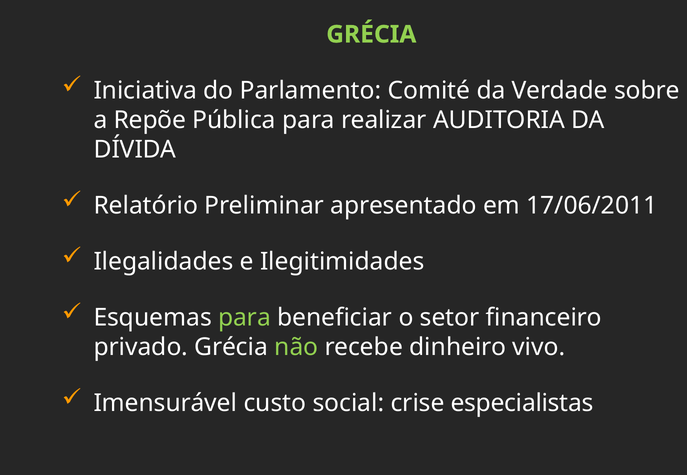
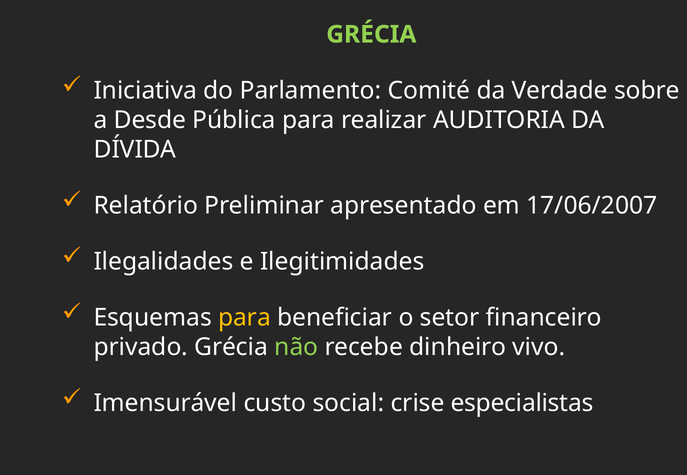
Repõe: Repõe -> Desde (150, 120)
17/06/2011: 17/06/2011 -> 17/06/2007 (592, 206)
para colour: light green -> yellow (245, 318)
